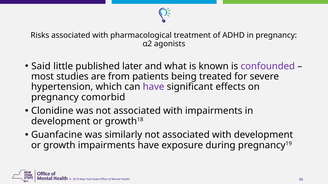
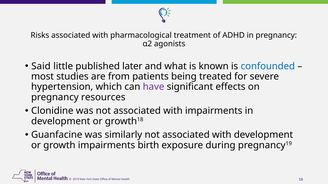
confounded colour: purple -> blue (268, 66)
comorbid: comorbid -> resources (103, 97)
impairments have: have -> birth (148, 146)
